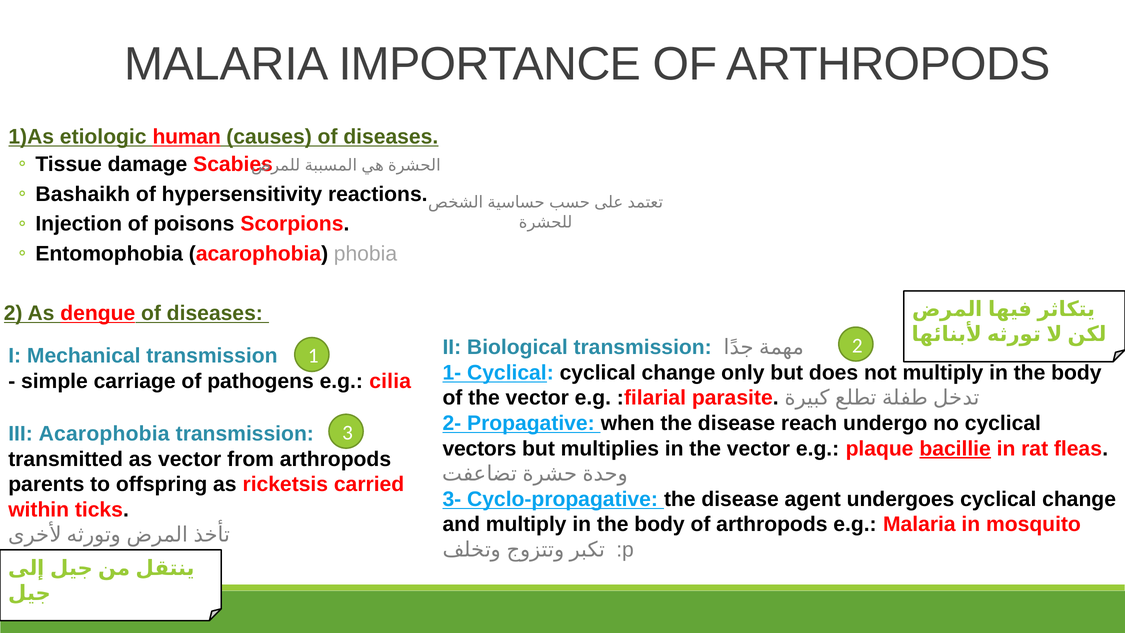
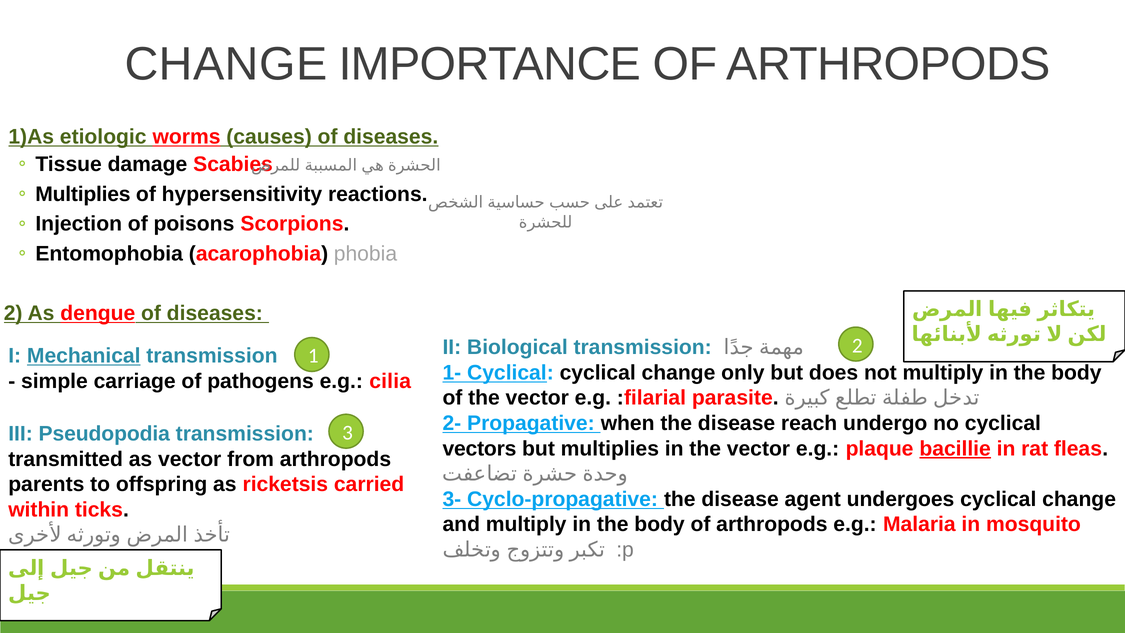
MALARIA: MALARIA -> CHANGE (226, 64)
human: human -> worms (187, 137)
Bashaikh: Bashaikh -> Multiplies (83, 194)
Mechanical underline: none -> present (84, 356)
III Acarophobia: Acarophobia -> Pseudopodia (104, 434)
